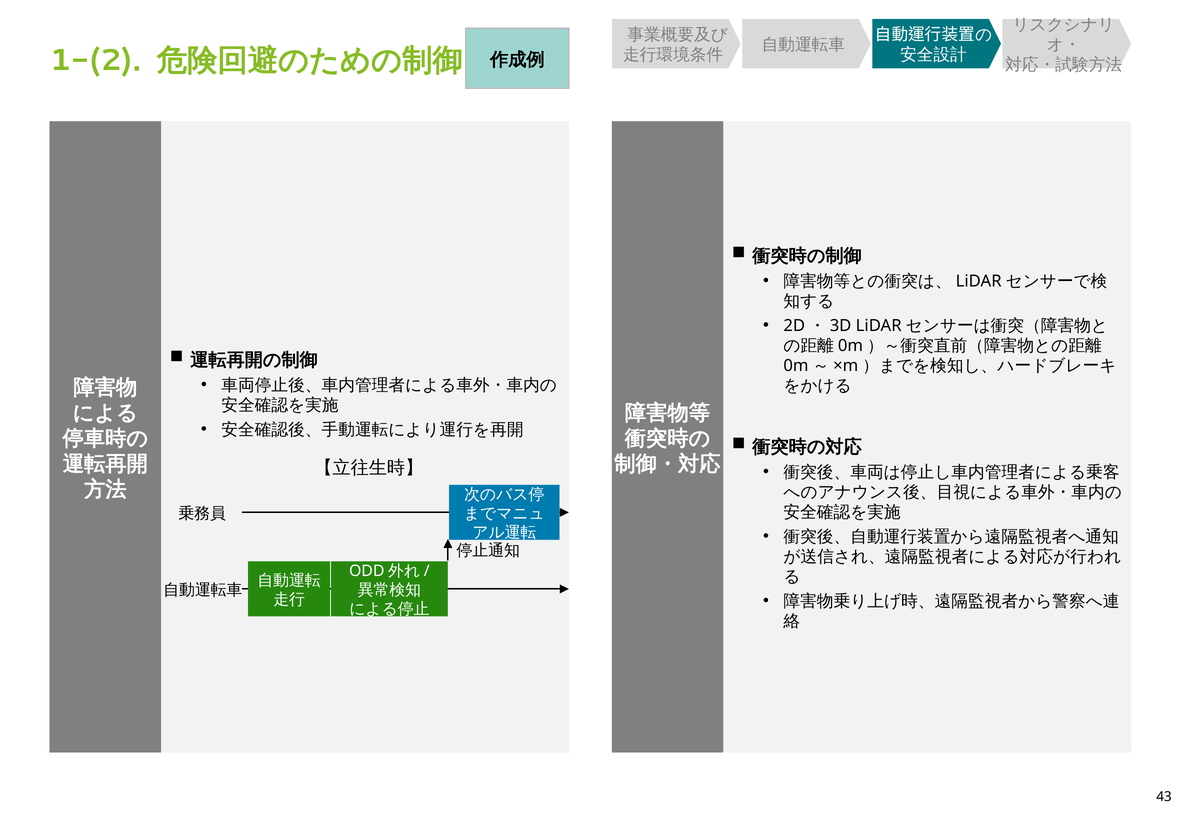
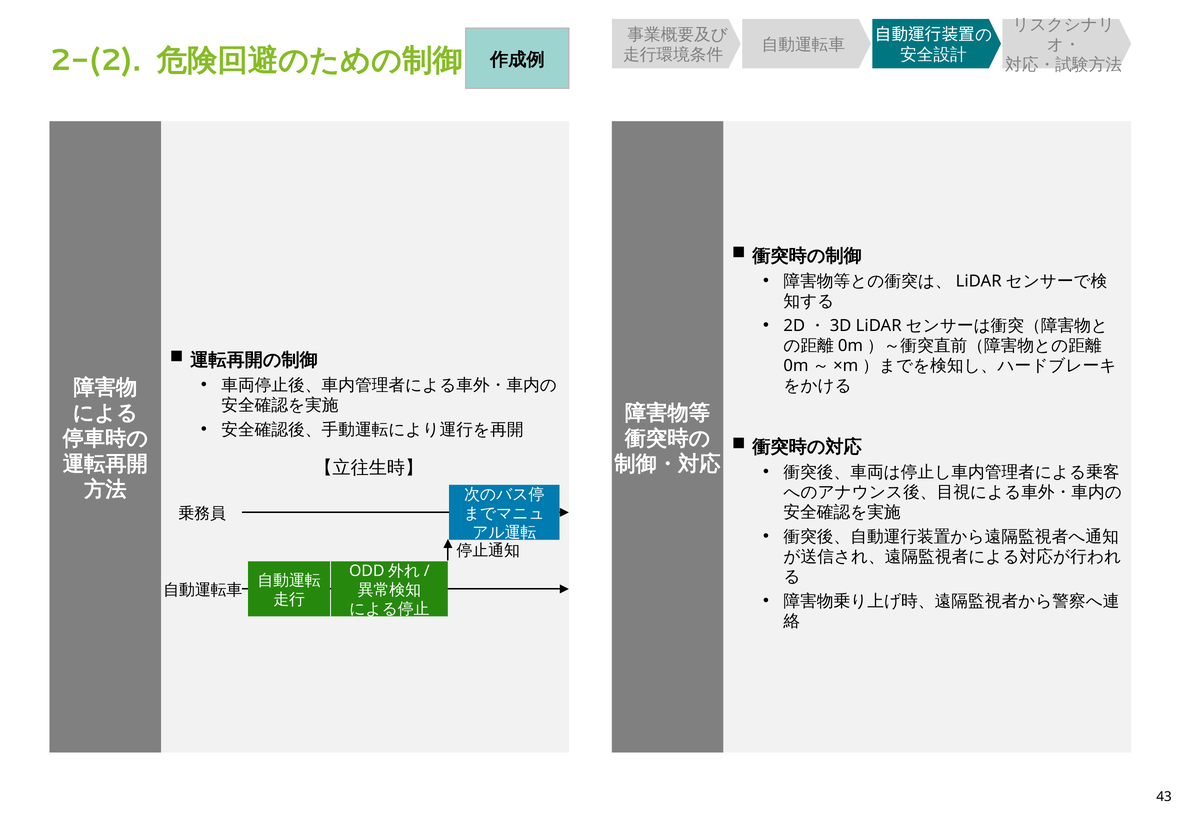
1-(2: 1-(2 -> 2-(2 (95, 60)
